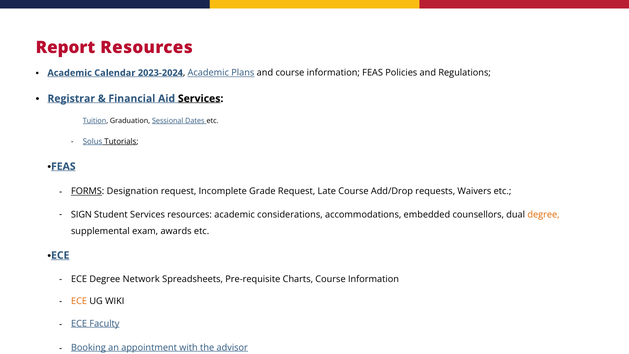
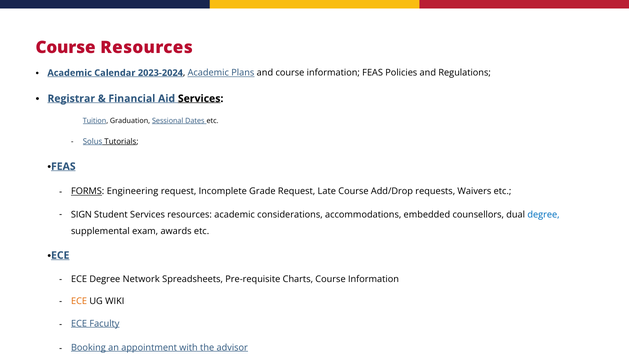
Report: Report -> Course (66, 48)
Designation: Designation -> Engineering (133, 191)
degree colour: orange -> blue (544, 214)
